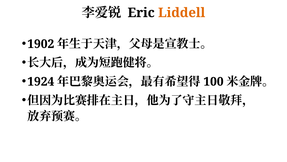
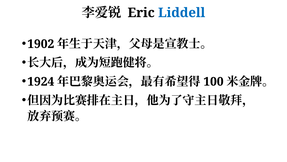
Liddell colour: orange -> blue (182, 13)
